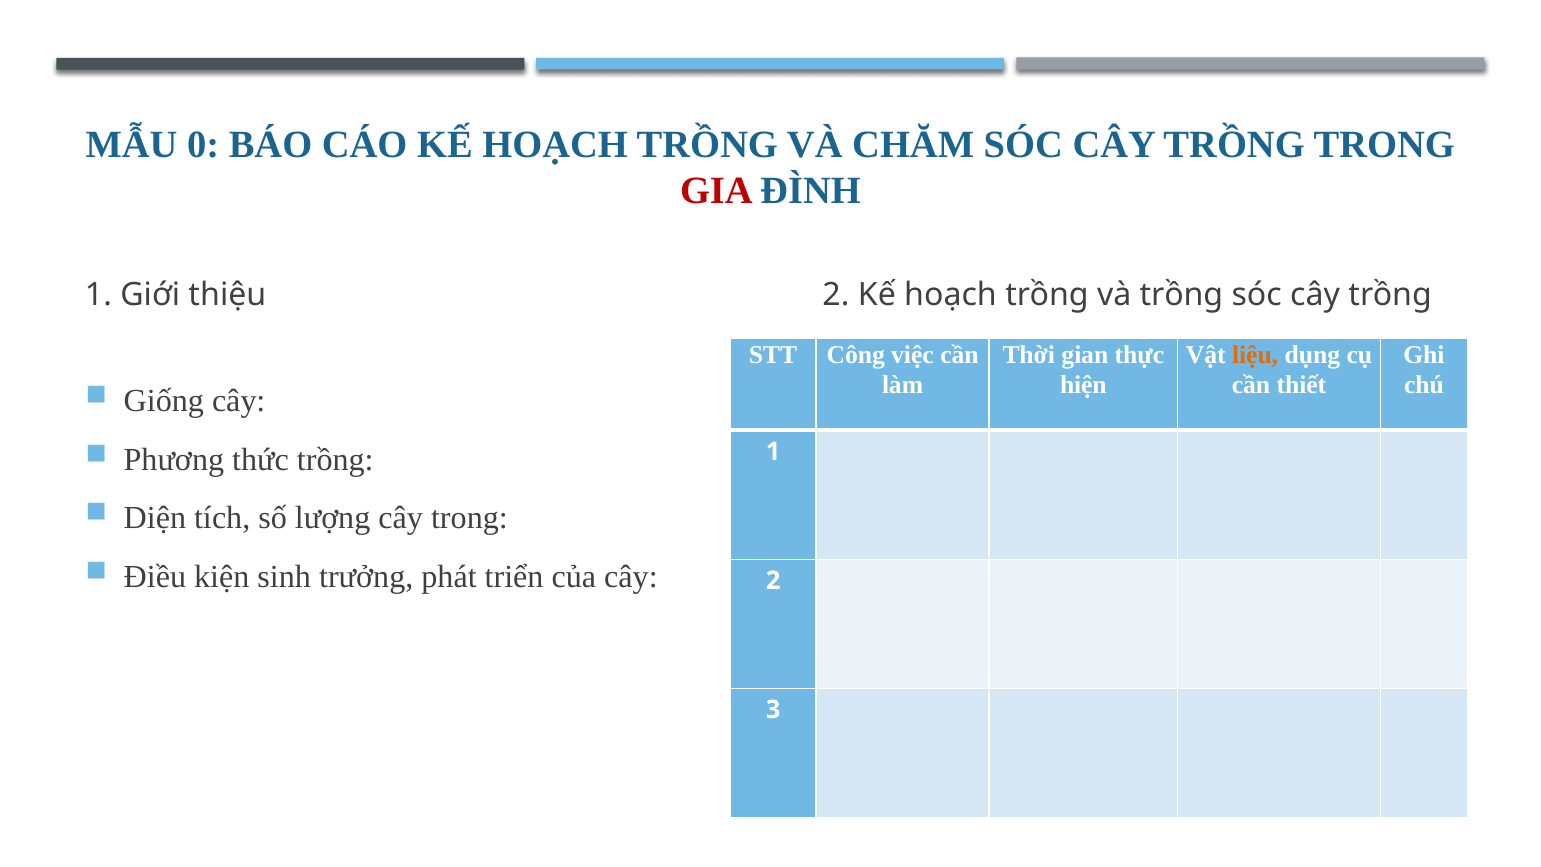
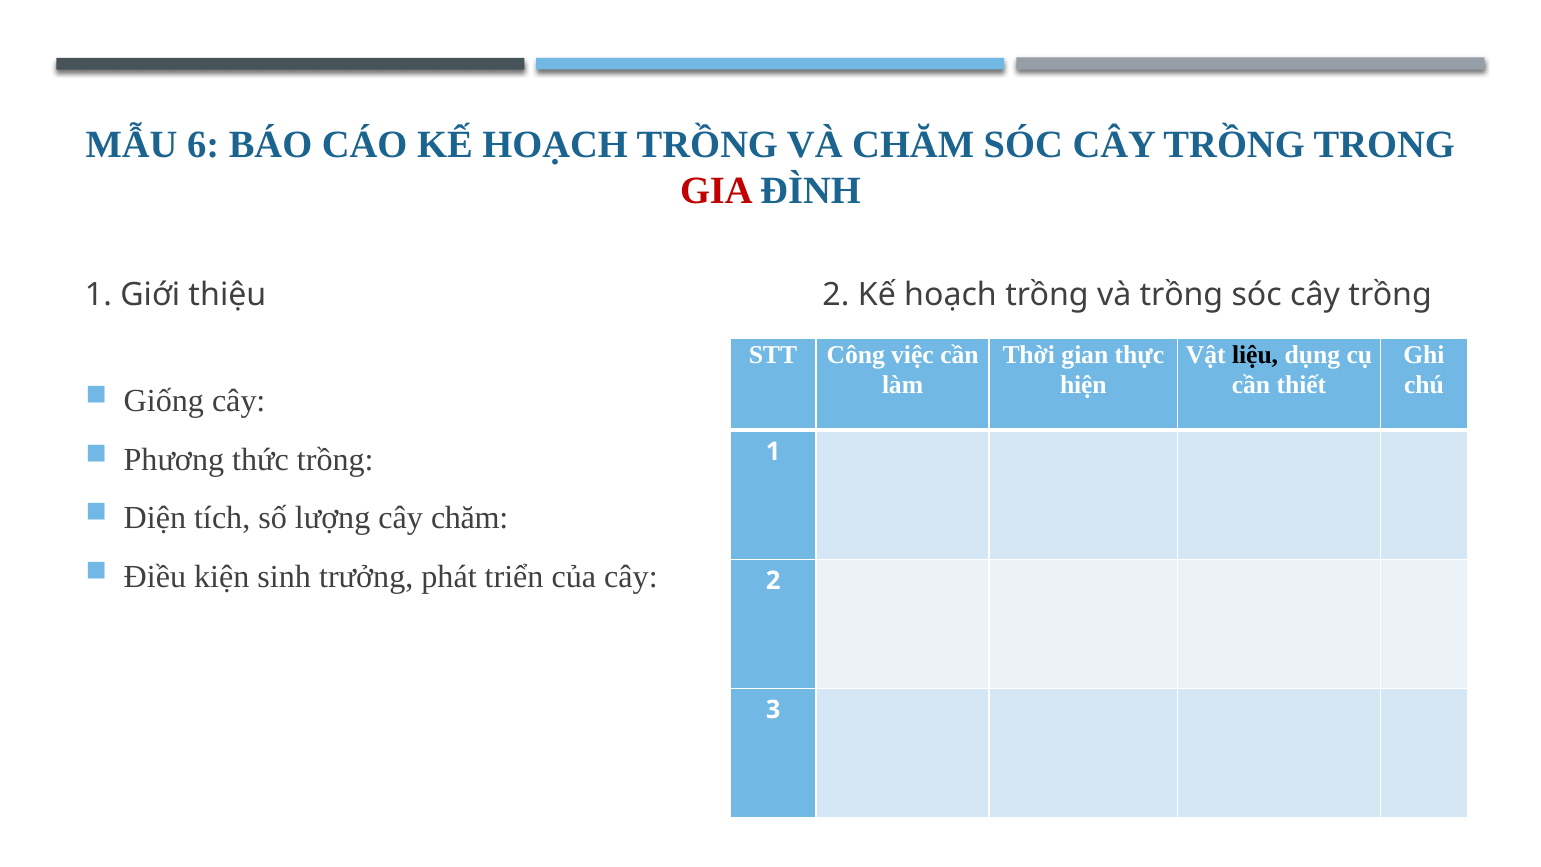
0: 0 -> 6 (203, 145)
liệu colour: orange -> black (1255, 355)
cây trong: trong -> chăm (470, 518)
